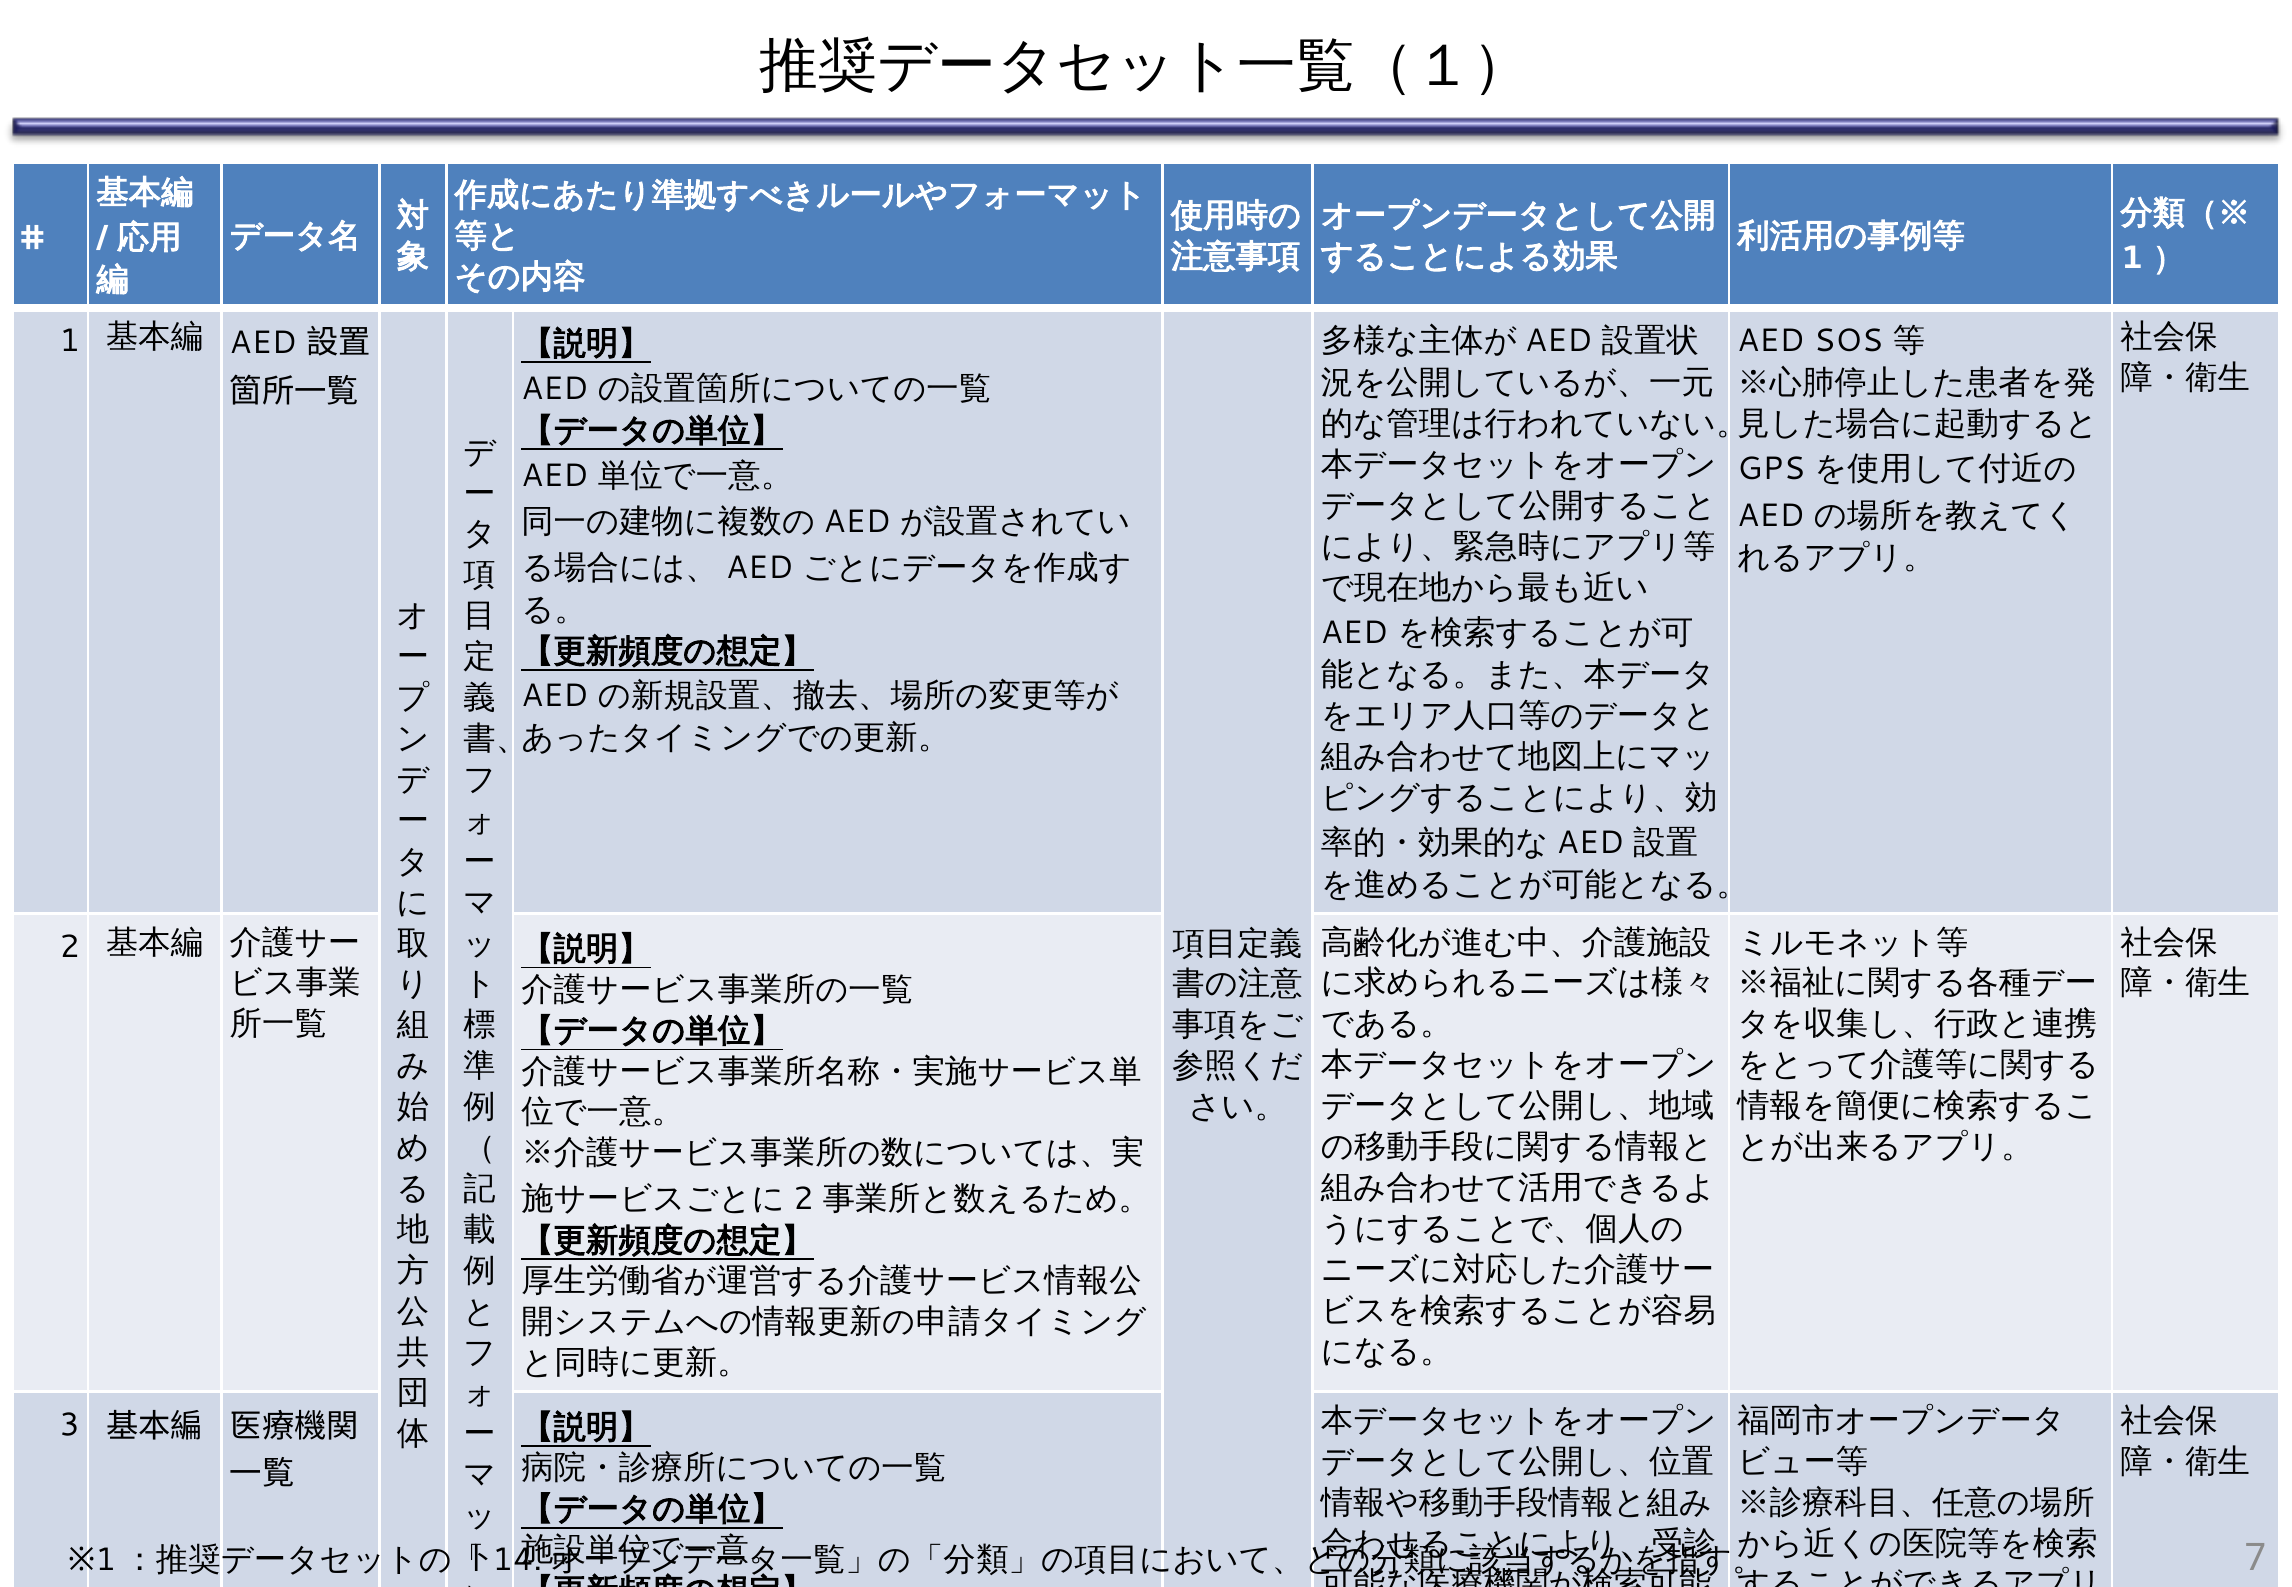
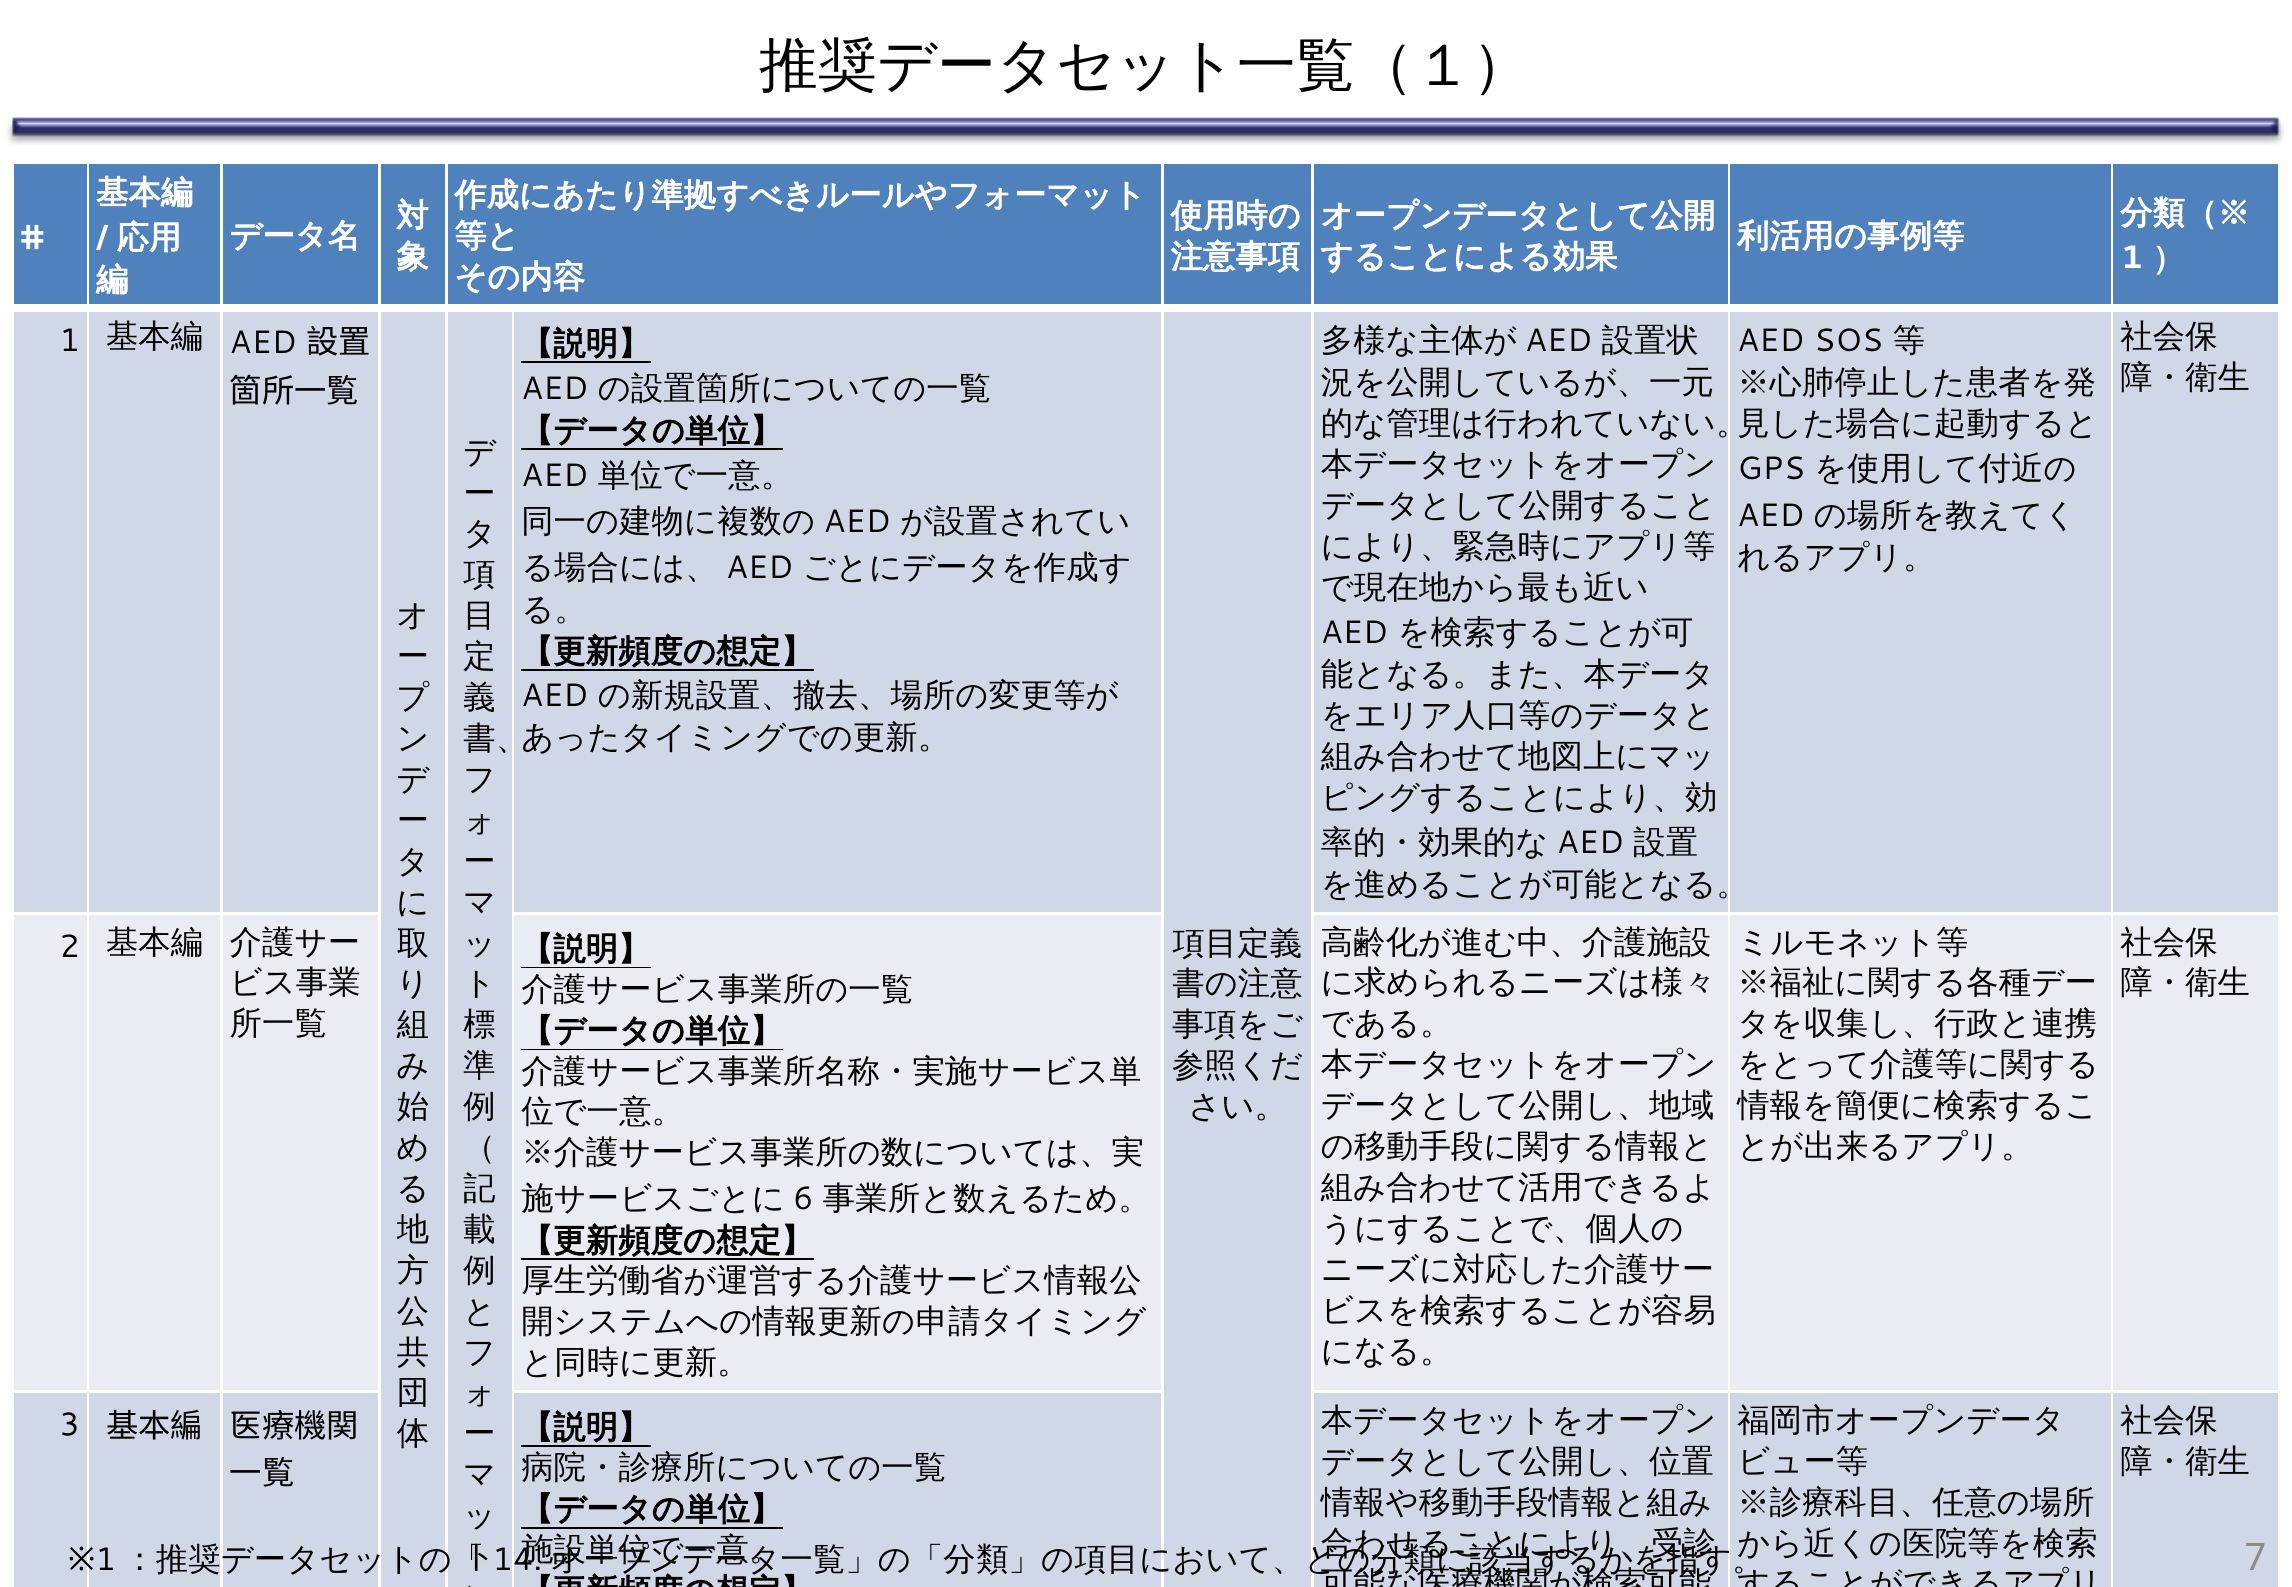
2: 2 -> 6 (803, 1198)
